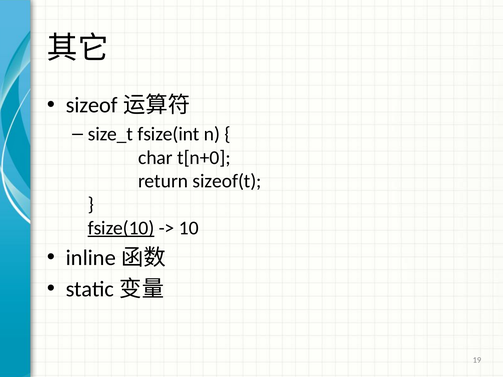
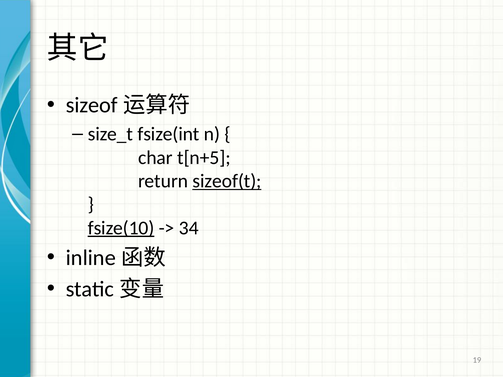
t[n+0: t[n+0 -> t[n+5 (204, 158)
sizeof(t underline: none -> present (227, 181)
10: 10 -> 34 (189, 228)
